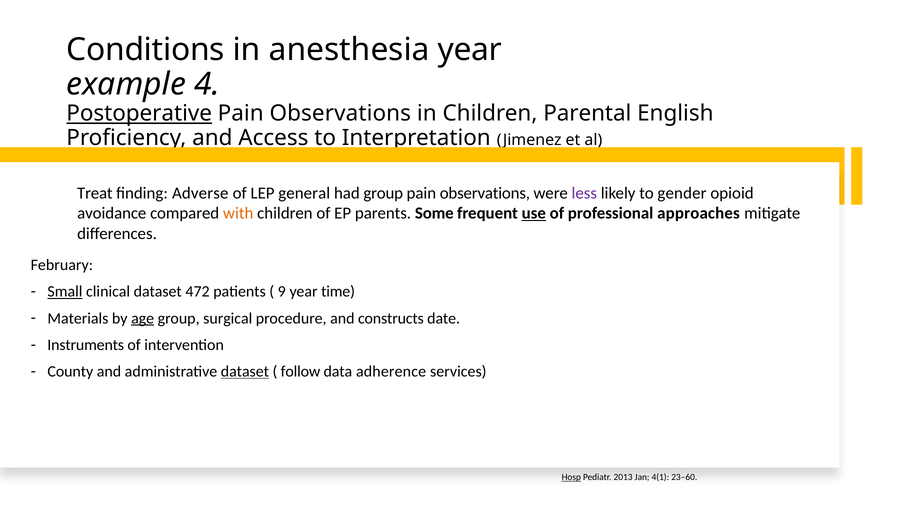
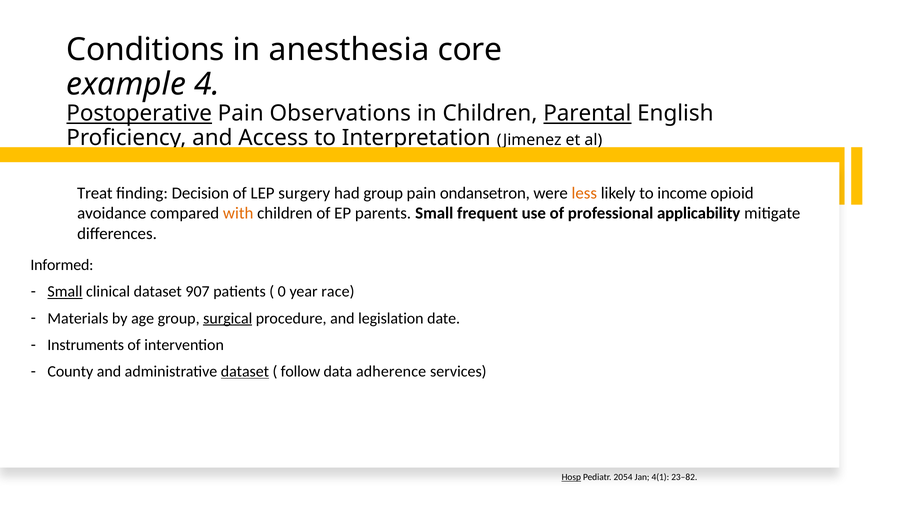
anesthesia year: year -> core (470, 50)
Parental underline: none -> present (587, 114)
Adverse: Adverse -> Decision (200, 193)
general: general -> surgery (304, 193)
observations: observations -> ondansetron (485, 193)
less colour: purple -> orange (584, 193)
gender: gender -> income (682, 193)
parents Some: Some -> Small (434, 214)
use underline: present -> none (534, 214)
approaches: approaches -> applicability (699, 214)
February: February -> Informed (62, 266)
472: 472 -> 907 (198, 292)
9: 9 -> 0 (282, 292)
time: time -> race (338, 292)
age underline: present -> none (143, 319)
surgical underline: none -> present (228, 319)
constructs: constructs -> legislation (391, 319)
2013: 2013 -> 2054 (623, 478)
23–60: 23–60 -> 23–82 (684, 478)
